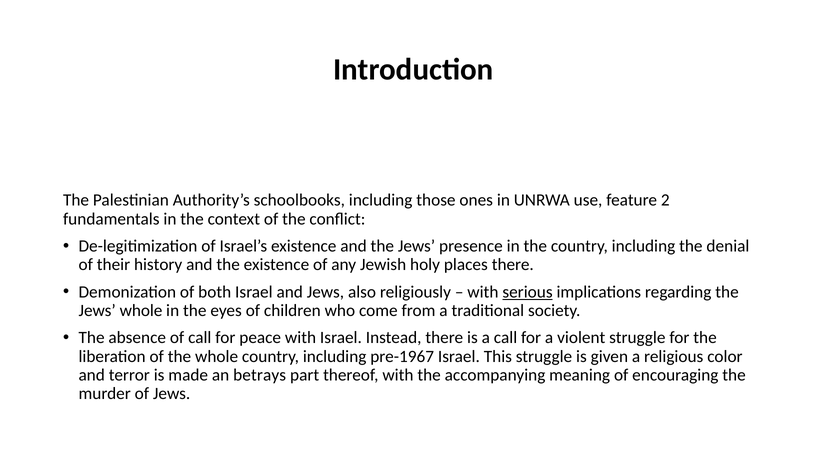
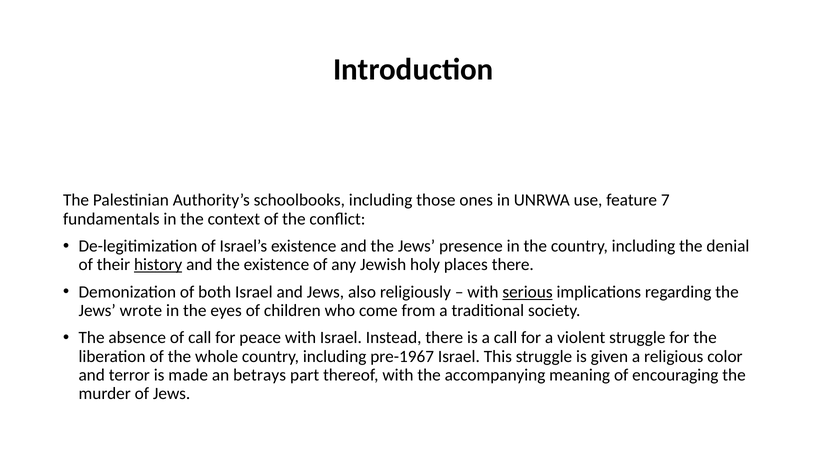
2: 2 -> 7 (665, 200)
history underline: none -> present (158, 265)
Jews whole: whole -> wrote (141, 311)
